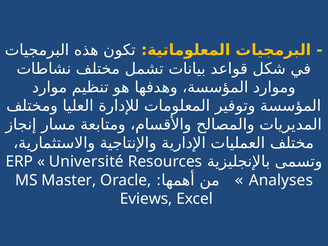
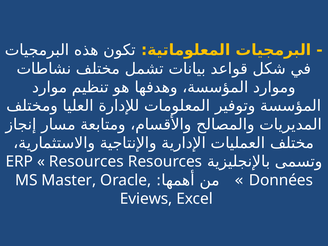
Université: Université -> Resources (86, 162)
Analyses: Analyses -> Données (281, 180)
